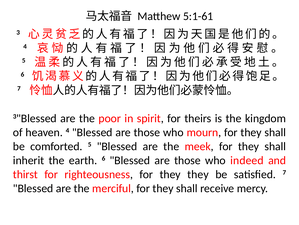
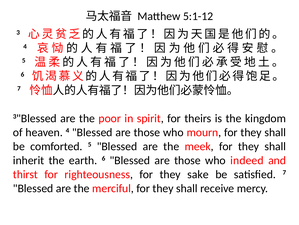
5:1-61: 5:1-61 -> 5:1-12 (198, 16)
they they: they -> sake (198, 174)
